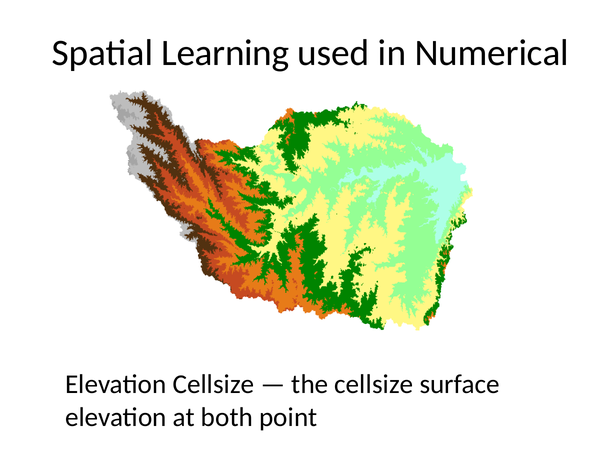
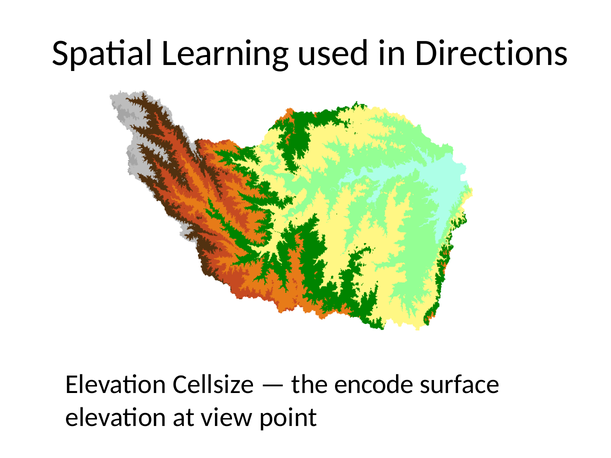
Numerical: Numerical -> Directions (492, 53)
the cellsize: cellsize -> encode (374, 385)
both: both -> view (227, 417)
